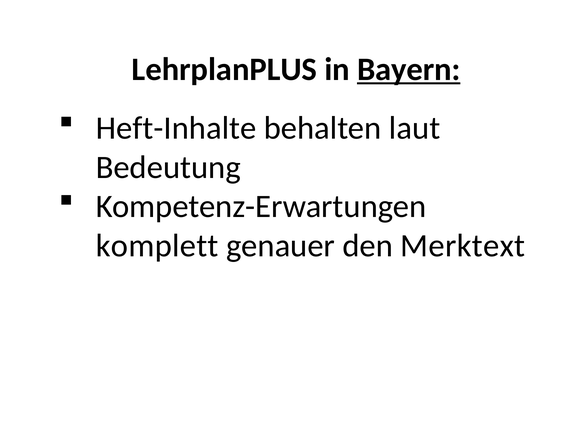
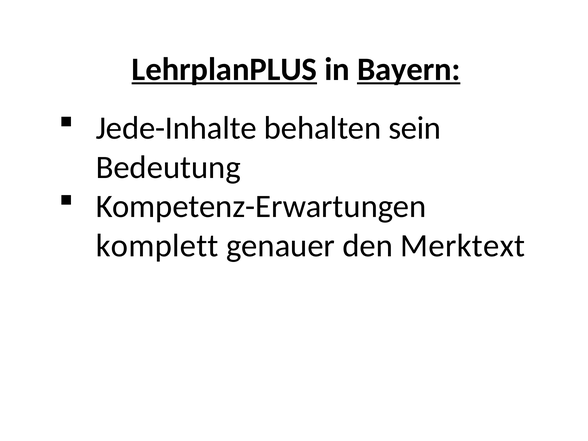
LehrplanPLUS underline: none -> present (224, 69)
Heft-Inhalte: Heft-Inhalte -> Jede-Inhalte (176, 128)
laut: laut -> sein (415, 128)
